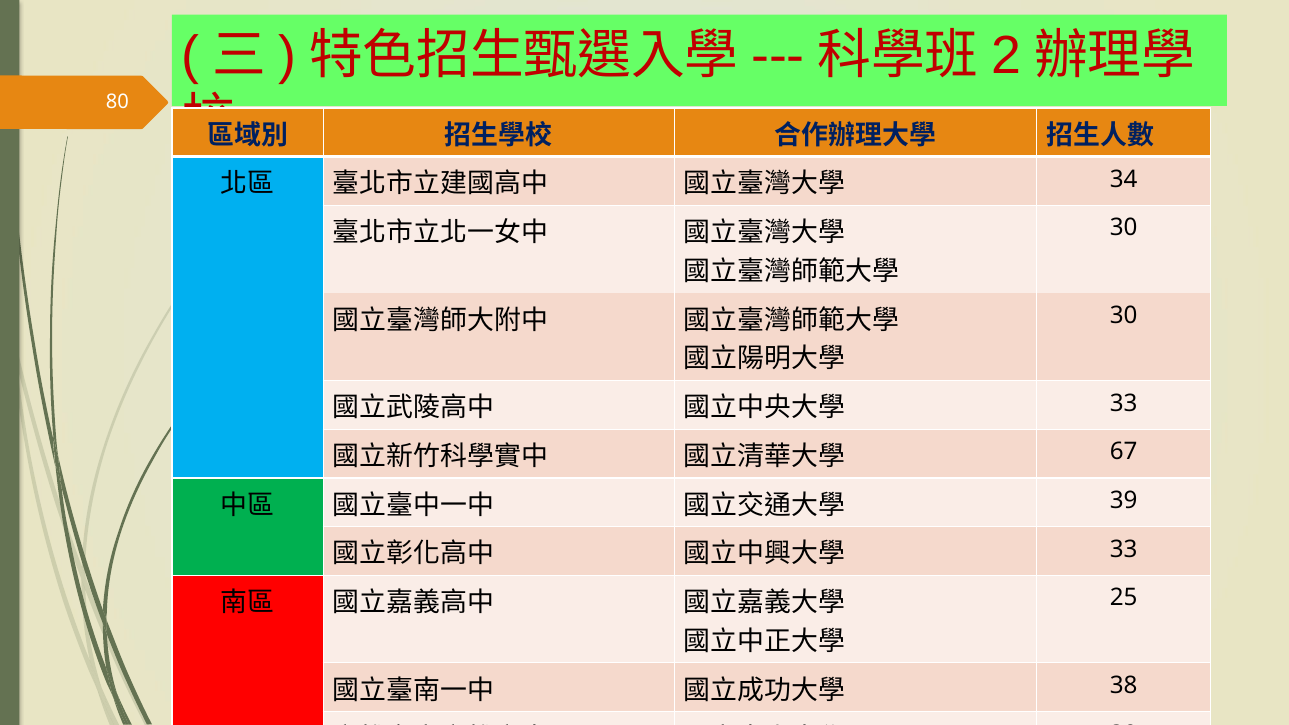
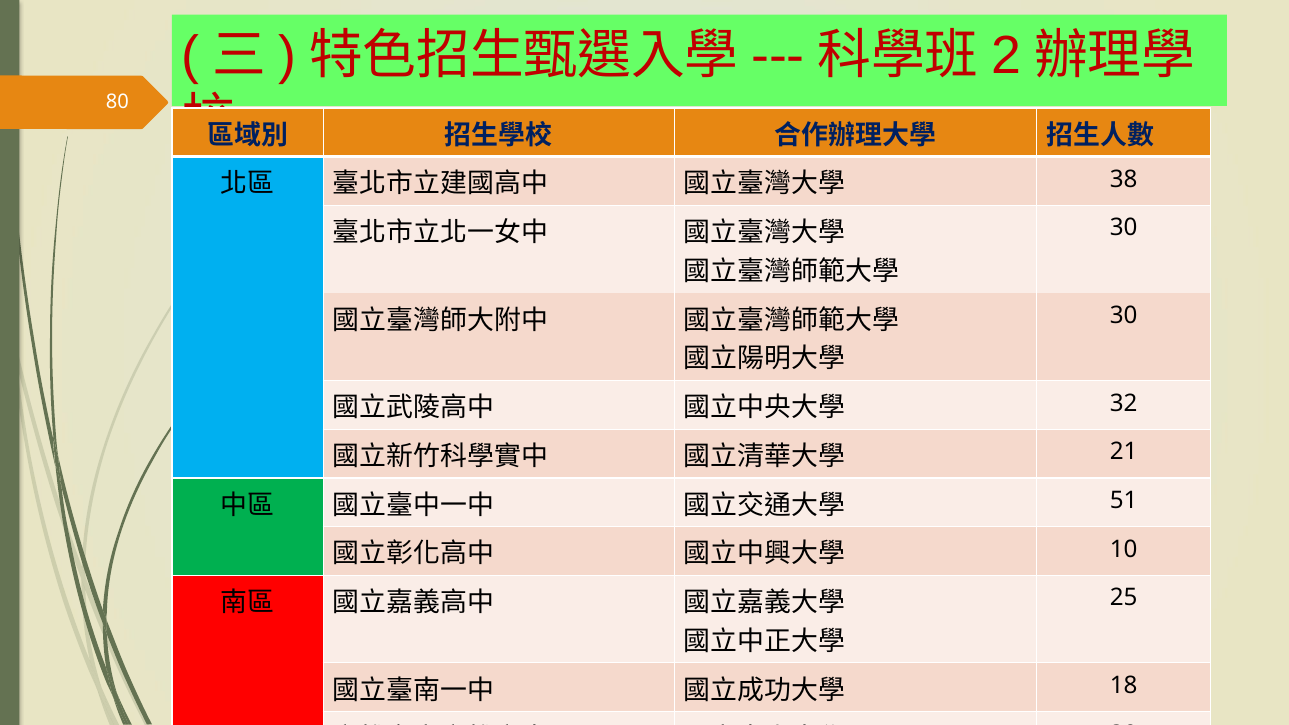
34: 34 -> 38 (1124, 179)
33: 33 -> 32 (1124, 403)
67: 67 -> 21 (1124, 452)
39: 39 -> 51 (1124, 501)
33: 33 -> 10 (1124, 549)
38: 38 -> 18 (1124, 686)
